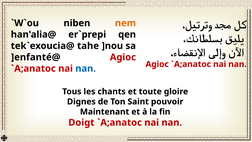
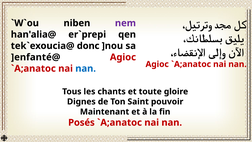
nem colour: orange -> purple (125, 23)
tahe: tahe -> donc (88, 46)
Doigt: Doigt -> Posés (81, 122)
